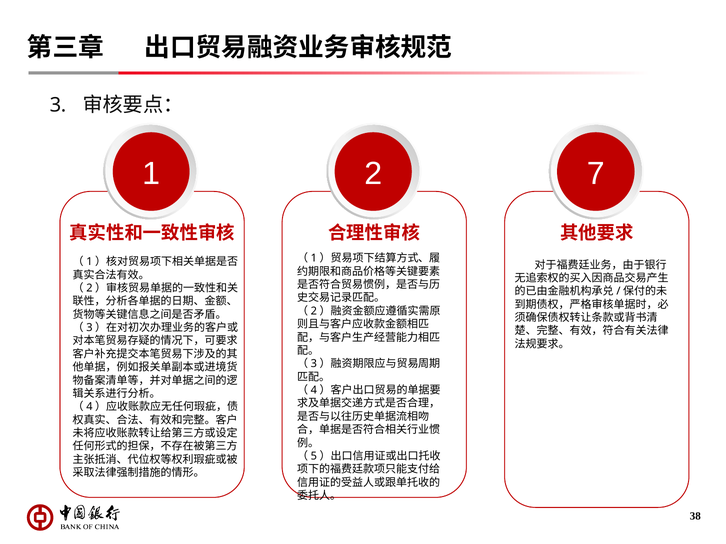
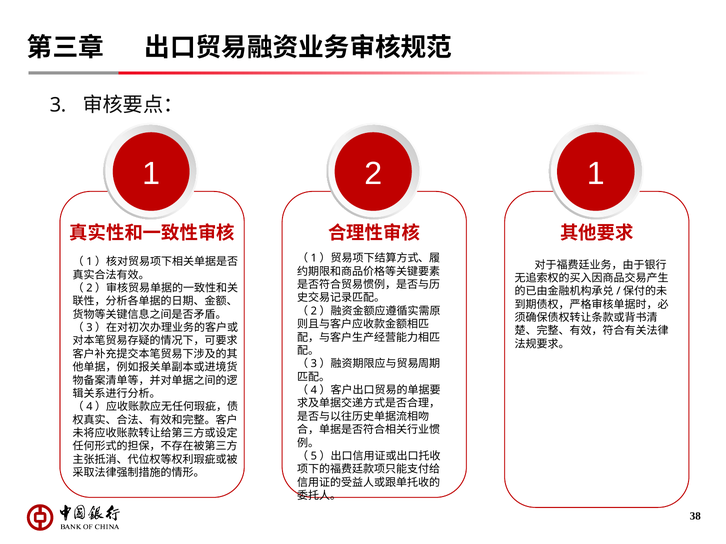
2 7: 7 -> 1 (596, 174)
